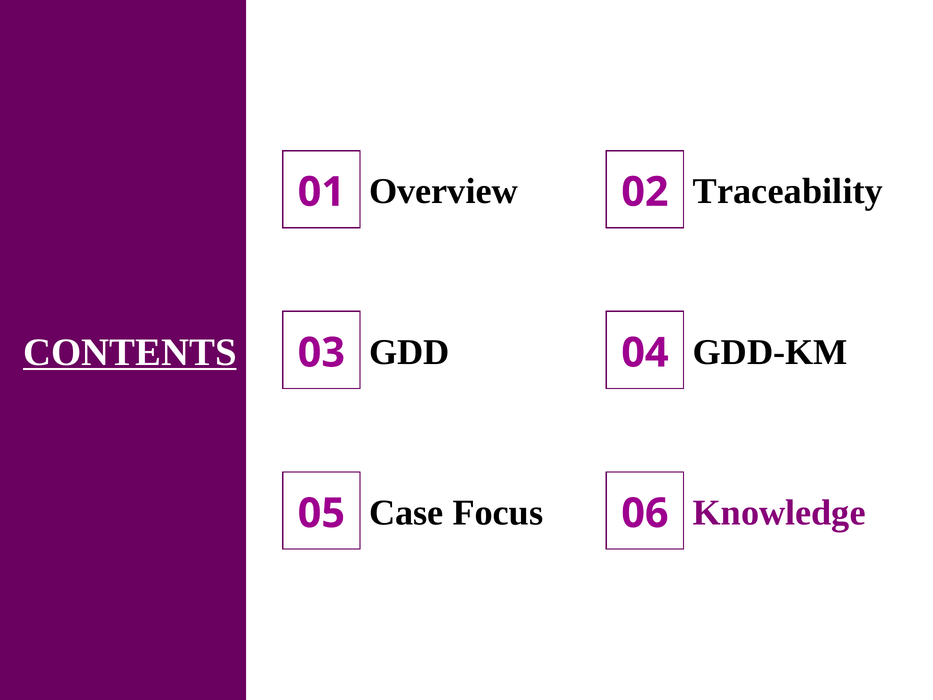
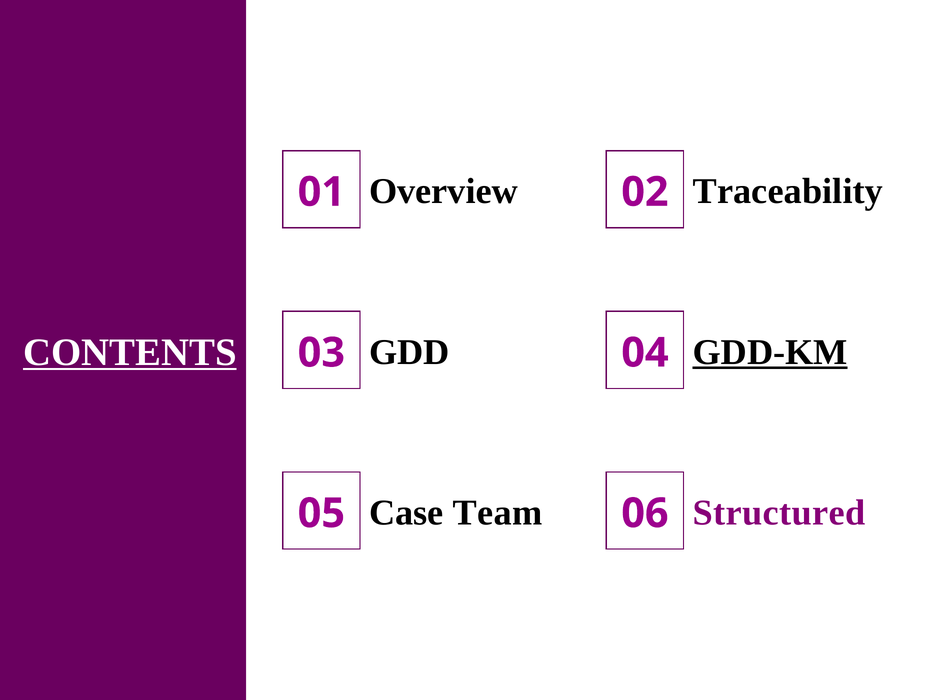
GDD-KM underline: none -> present (770, 352)
Focus: Focus -> Team (498, 513)
Knowledge: Knowledge -> Structured (779, 513)
